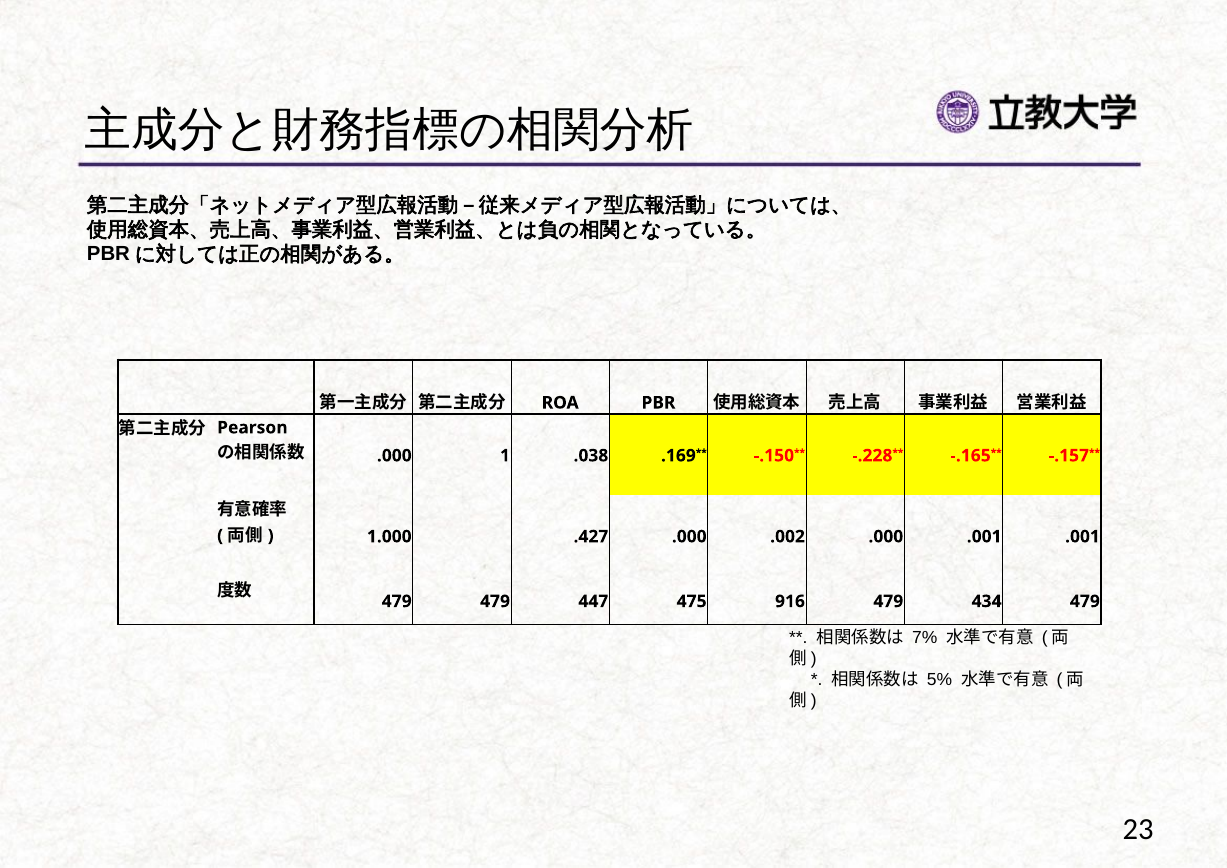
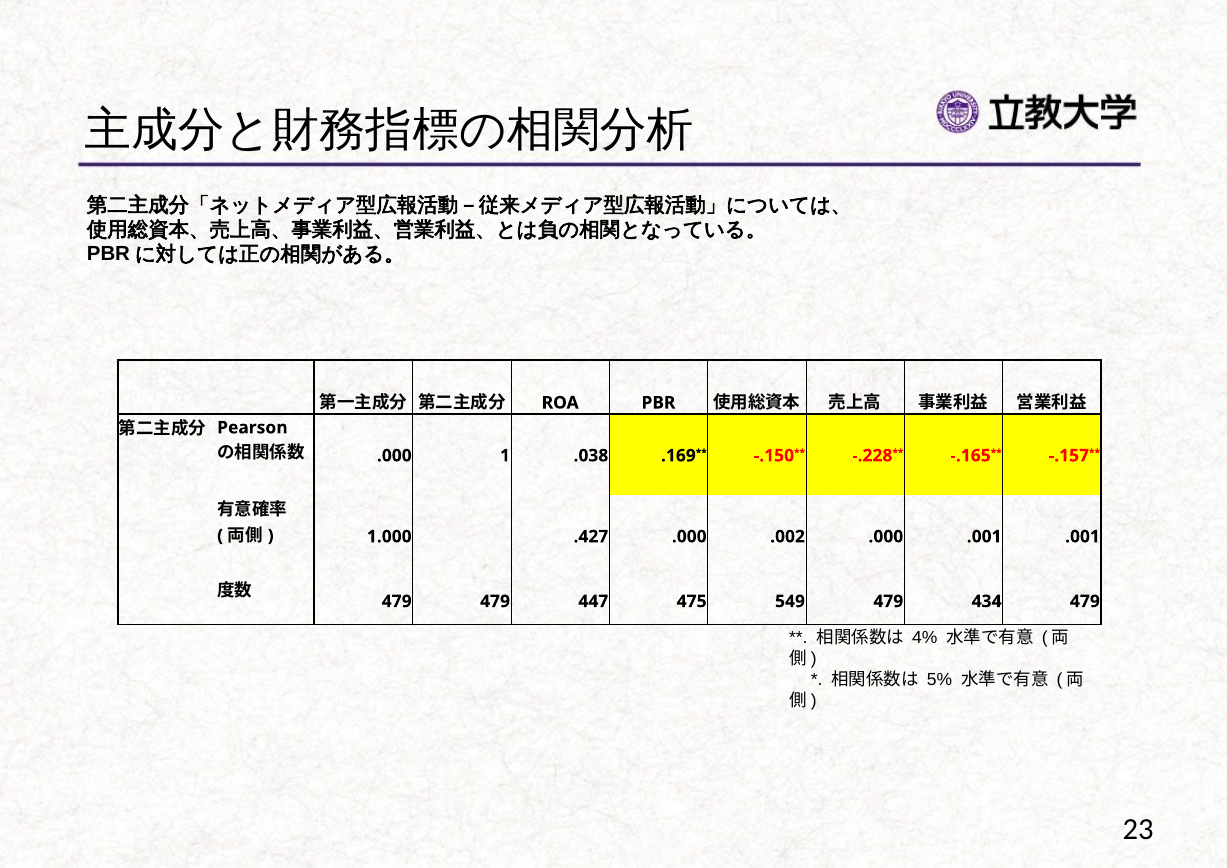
916: 916 -> 549 (790, 601)
7%: 7% -> 4% (925, 637)
